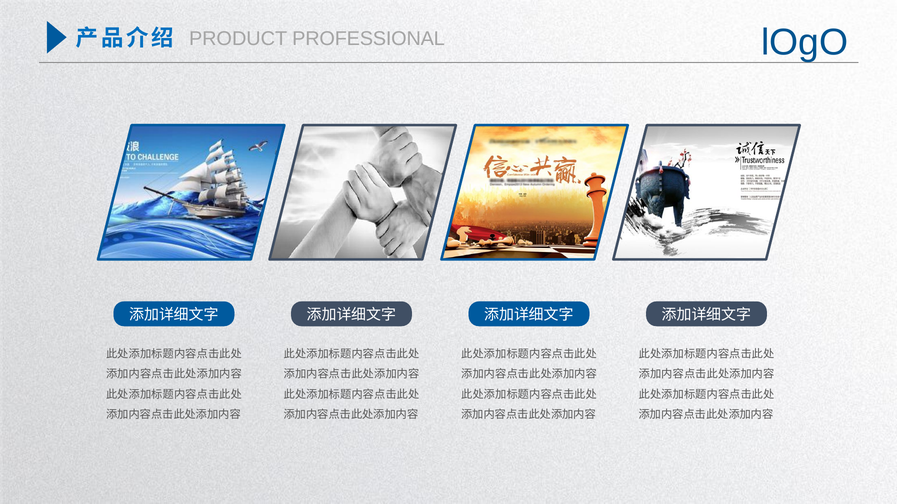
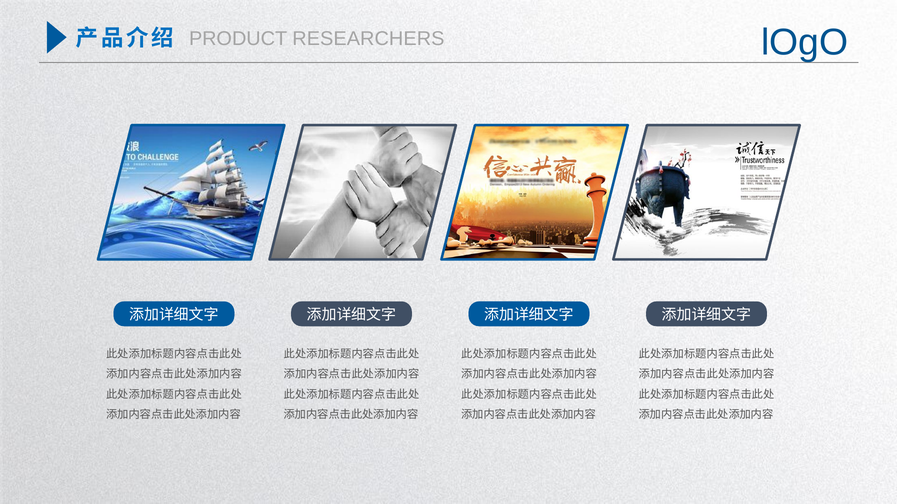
PROFESSIONAL: PROFESSIONAL -> RESEARCHERS (368, 39)
